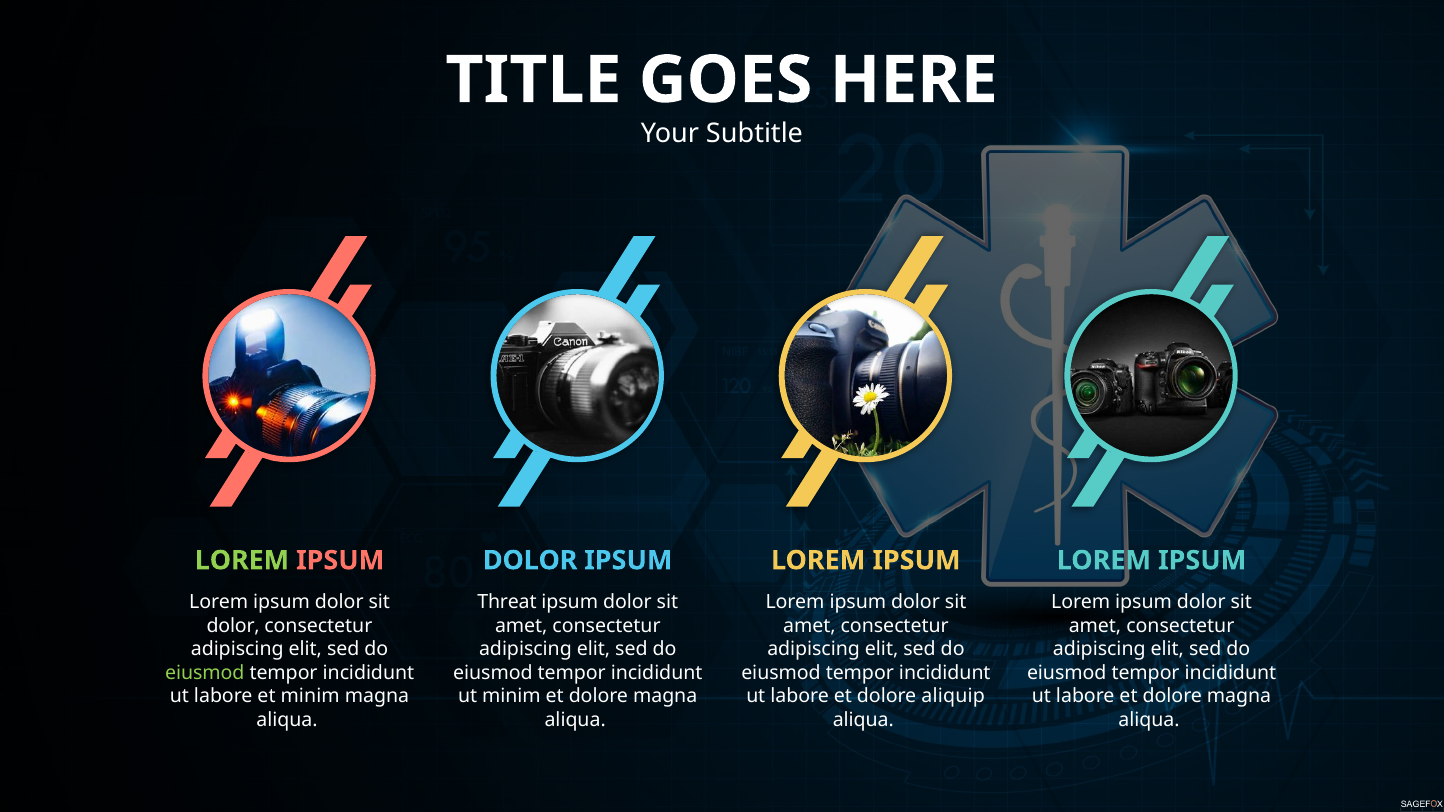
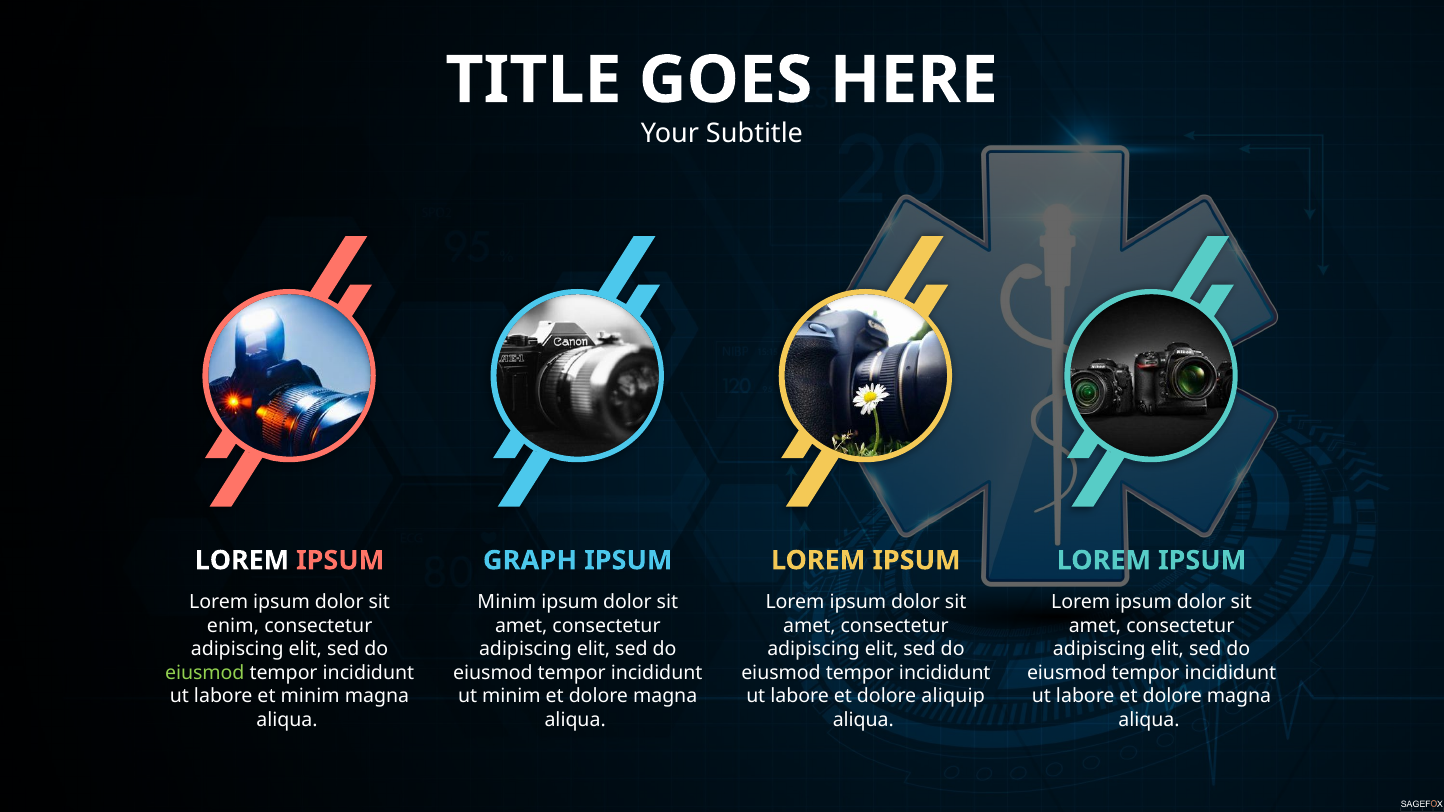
LOREM colour: light green -> white (242, 561)
DOLOR: DOLOR -> GRAPH (530, 561)
Threat: Threat -> Minim (507, 602)
dolor: dolor -> enim (233, 626)
